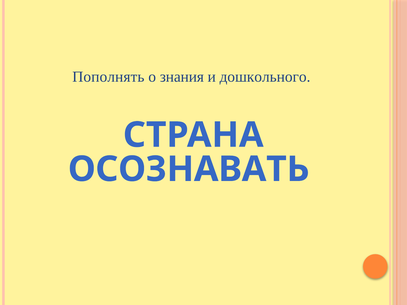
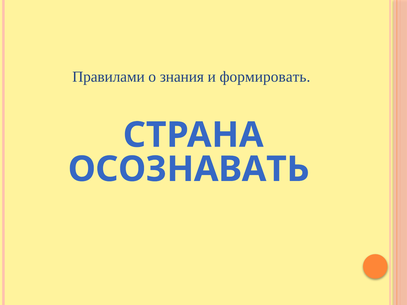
Пополнять: Пополнять -> Правилами (108, 77)
дошкольного: дошкольного -> формировать (265, 77)
